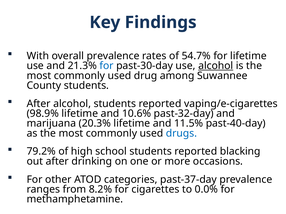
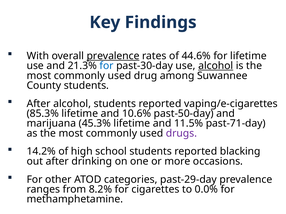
prevalence underline: none -> present (113, 56)
54.7%: 54.7% -> 44.6% (196, 56)
98.9%: 98.9% -> 85.3% (43, 114)
past-32-day: past-32-day -> past-50-day (184, 114)
20.3%: 20.3% -> 45.3% (95, 124)
past-40-day: past-40-day -> past-71-day (236, 124)
drugs colour: blue -> purple (182, 134)
79.2%: 79.2% -> 14.2% (41, 152)
past-37-day: past-37-day -> past-29-day (188, 180)
